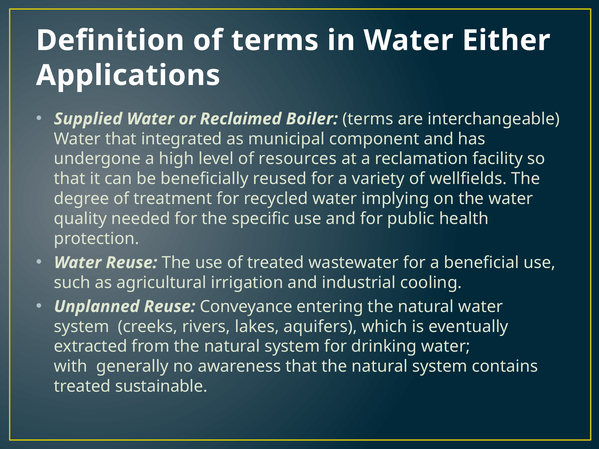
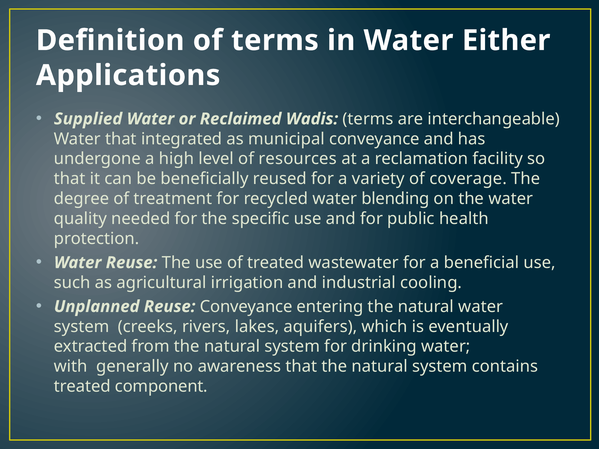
Boiler: Boiler -> Wadis (312, 119)
municipal component: component -> conveyance (374, 139)
wellfields: wellfields -> coverage (468, 179)
implying: implying -> blending (395, 199)
sustainable: sustainable -> component (161, 387)
